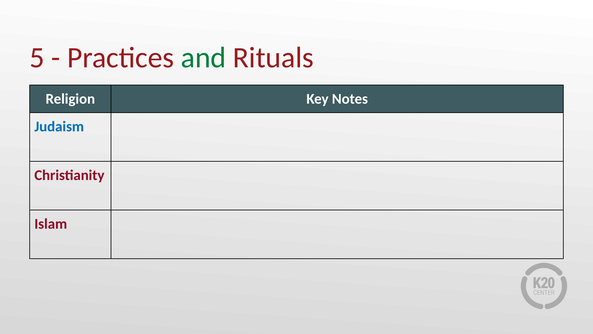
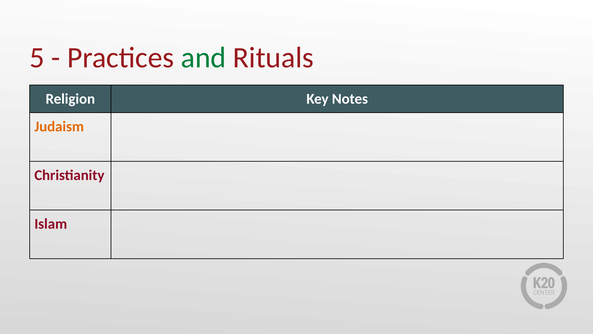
Judaism colour: blue -> orange (59, 126)
